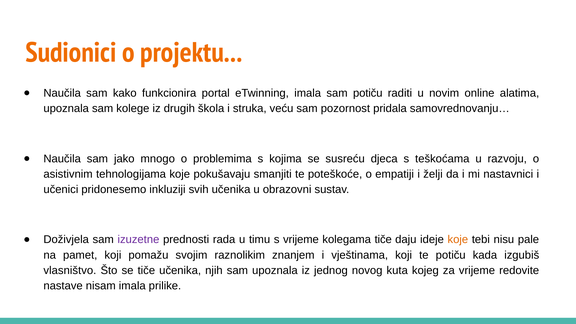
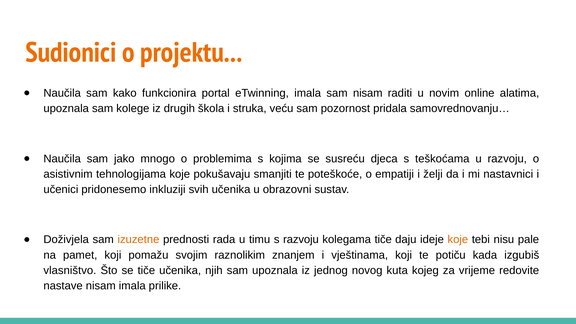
sam potiču: potiču -> nisam (368, 93)
izuzetne colour: purple -> orange (138, 240)
s vrijeme: vrijeme -> razvoju (301, 240)
